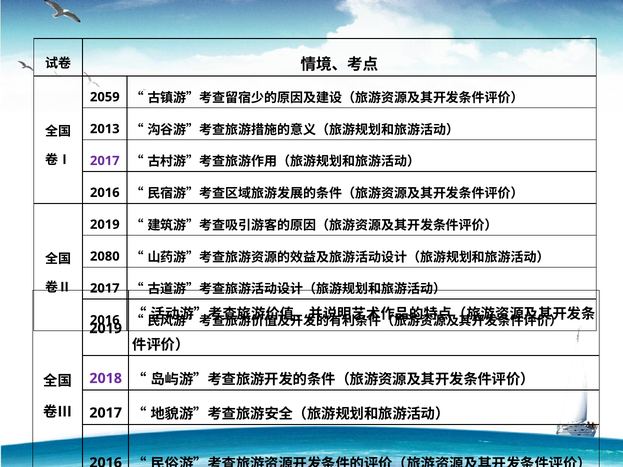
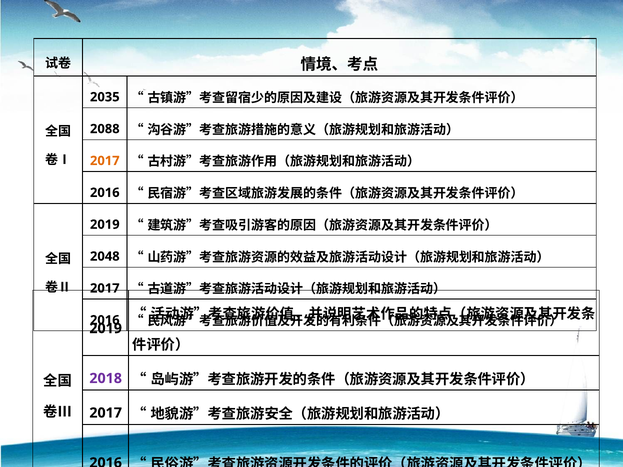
2059: 2059 -> 2035 (105, 97)
2013: 2013 -> 2088 (105, 129)
2017 colour: purple -> orange (105, 161)
2080: 2080 -> 2048 (105, 257)
